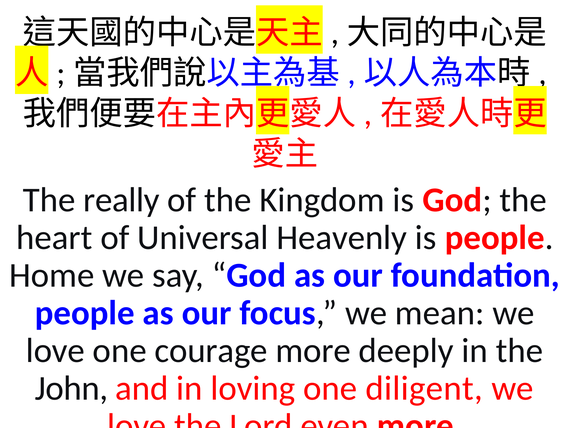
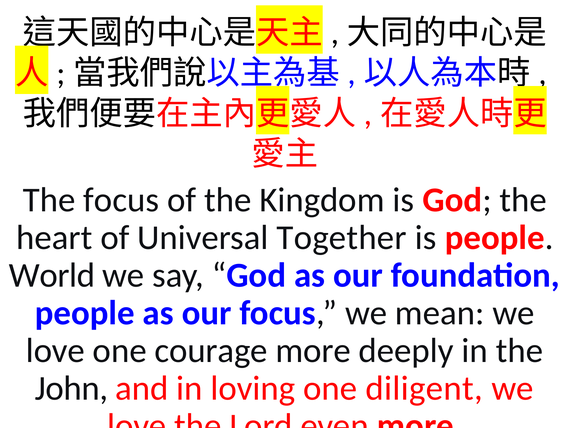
The really: really -> focus (121, 200)
Heavenly: Heavenly -> Together (342, 238)
Home: Home -> World (52, 275)
